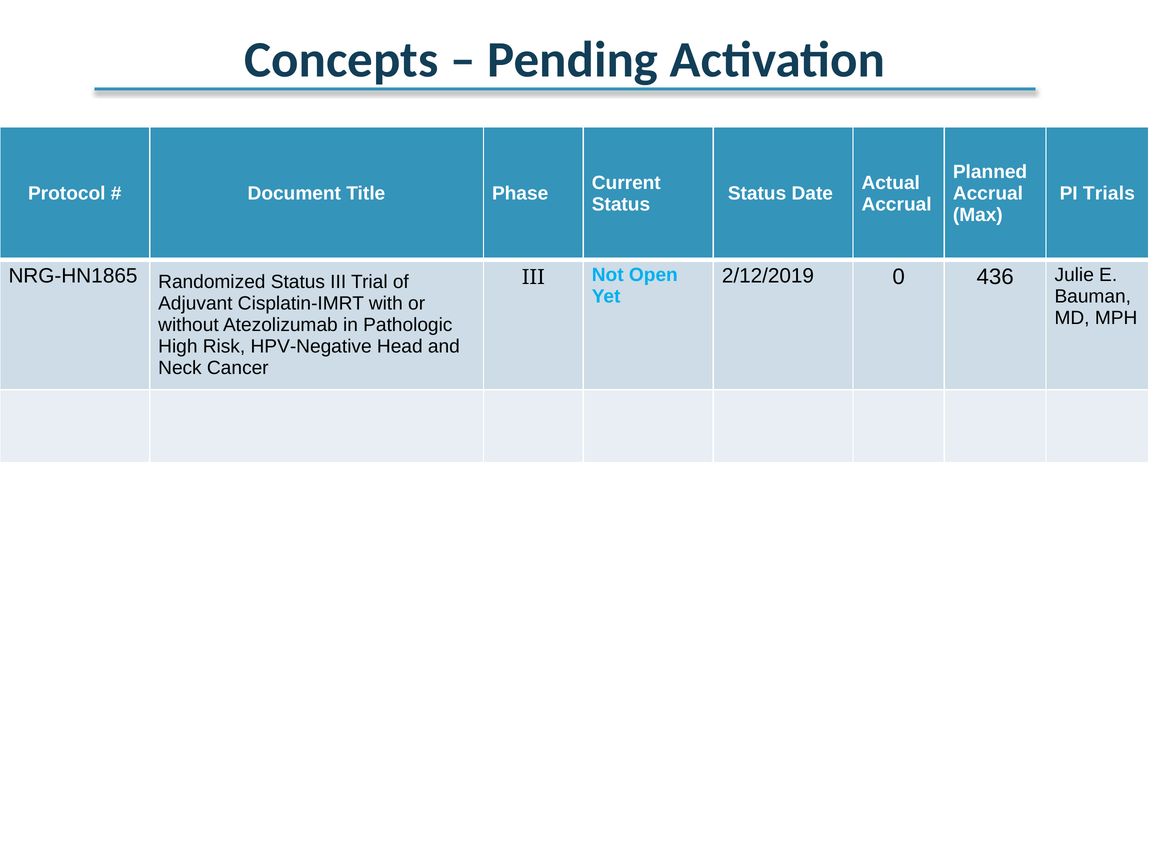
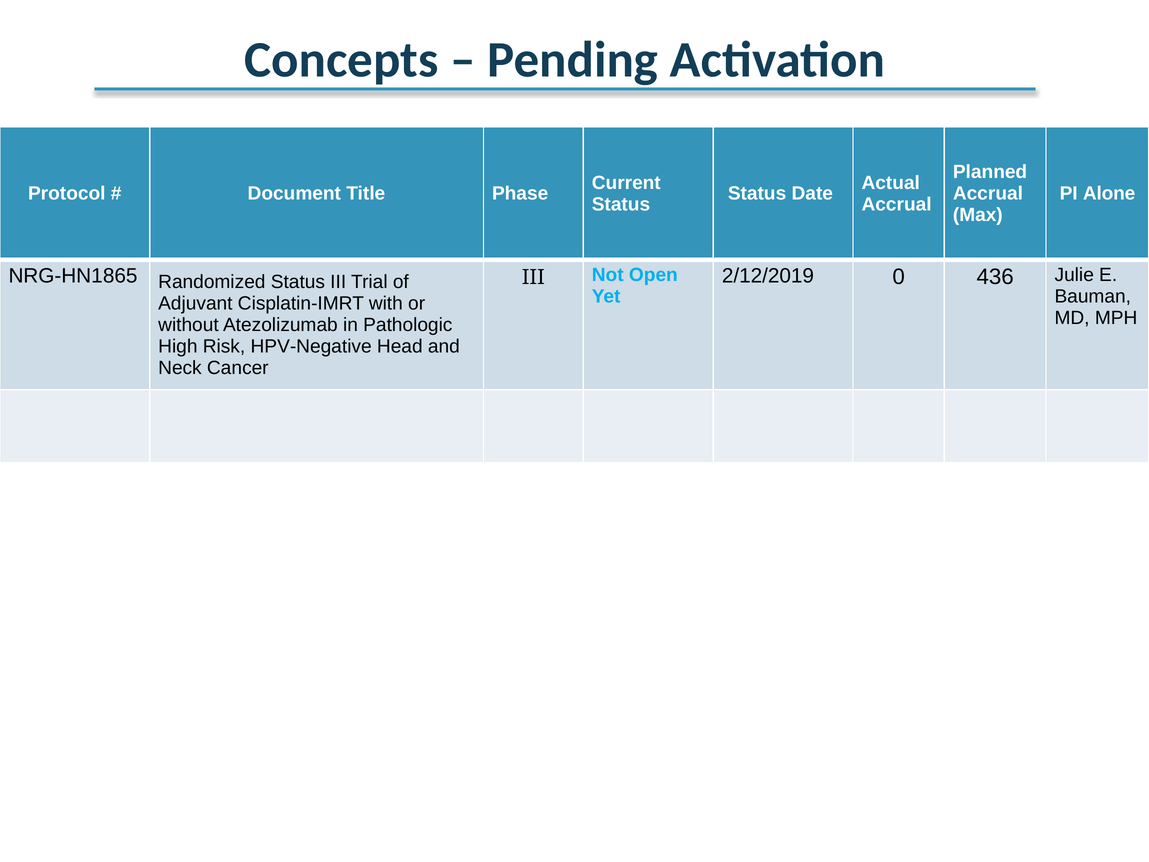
Trials: Trials -> Alone (1109, 193)
